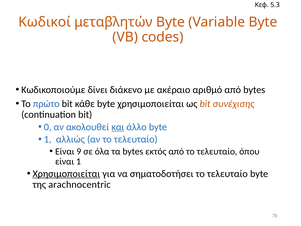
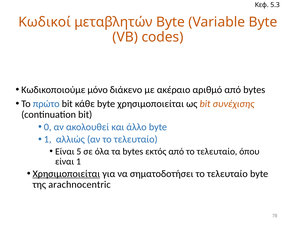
δίνει: δίνει -> μόνο (98, 90)
και underline: present -> none (118, 127)
9: 9 -> 5 (79, 151)
